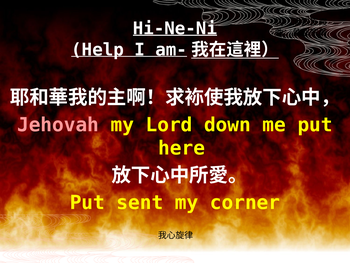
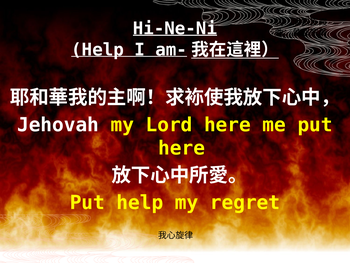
Jehovah colour: pink -> white (58, 125)
Lord down: down -> here (227, 125)
Put sent: sent -> help (140, 202)
corner: corner -> regret (245, 202)
